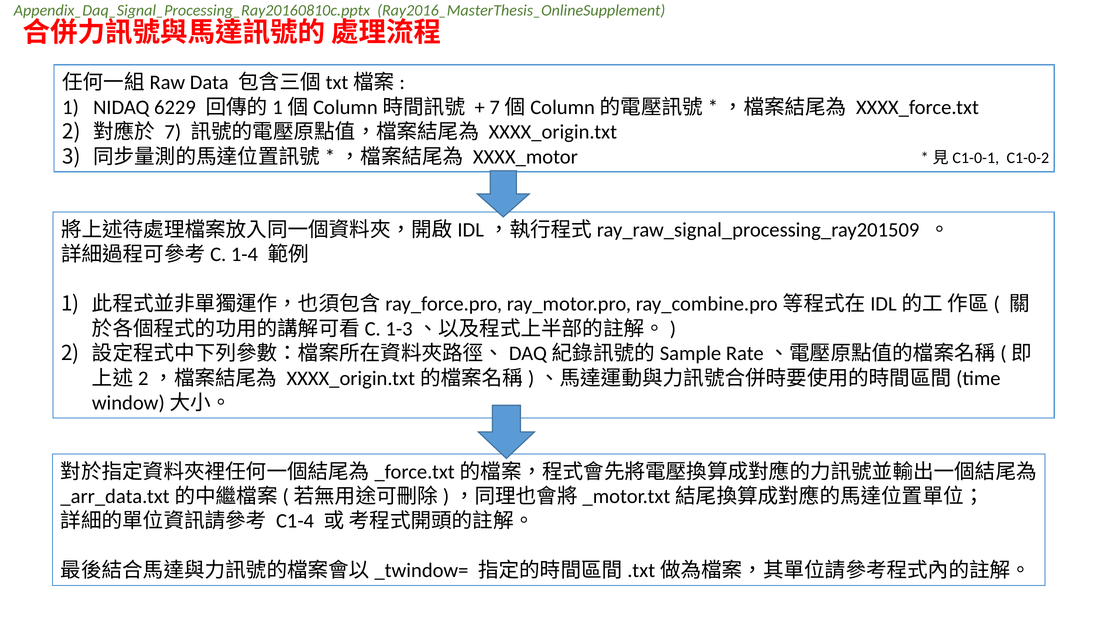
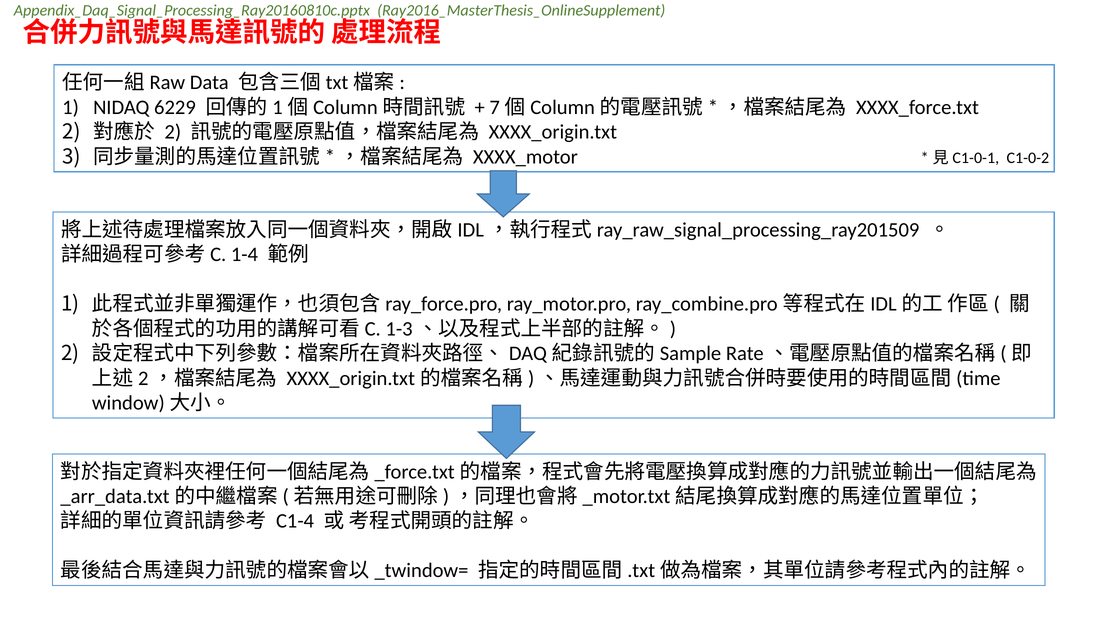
7: 7 -> 2 (173, 132)
